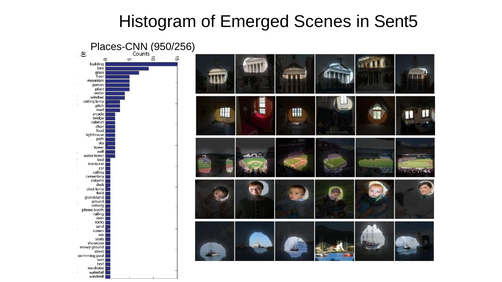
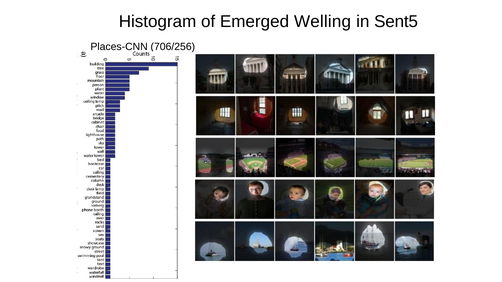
Scenes: Scenes -> Welling (323, 22)
950/256: 950/256 -> 706/256 (173, 47)
